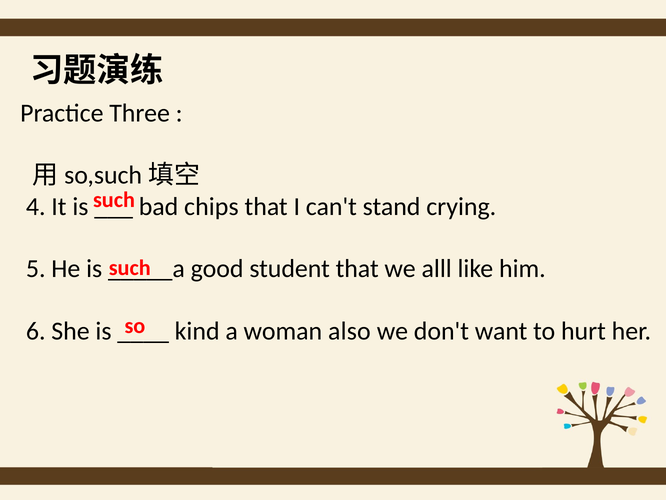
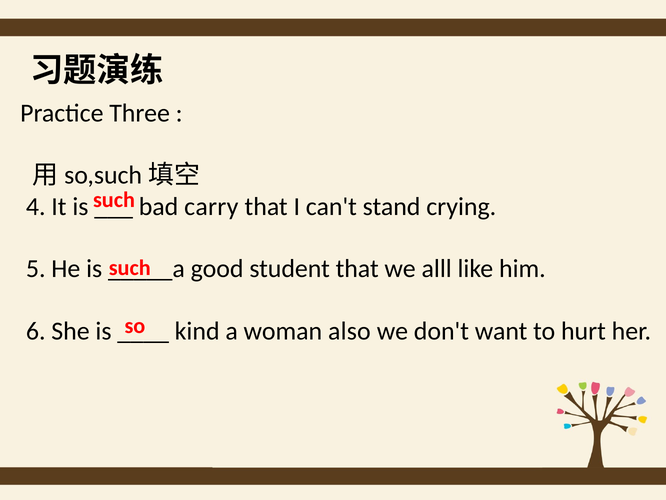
chips: chips -> carry (211, 206)
